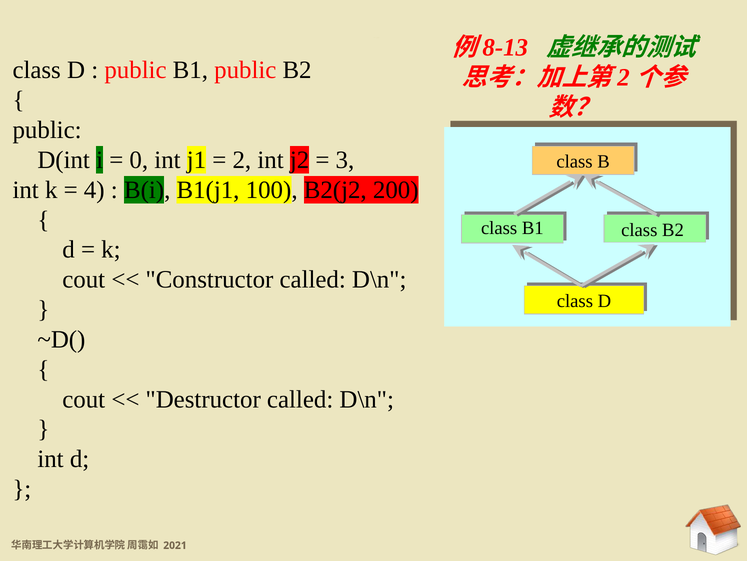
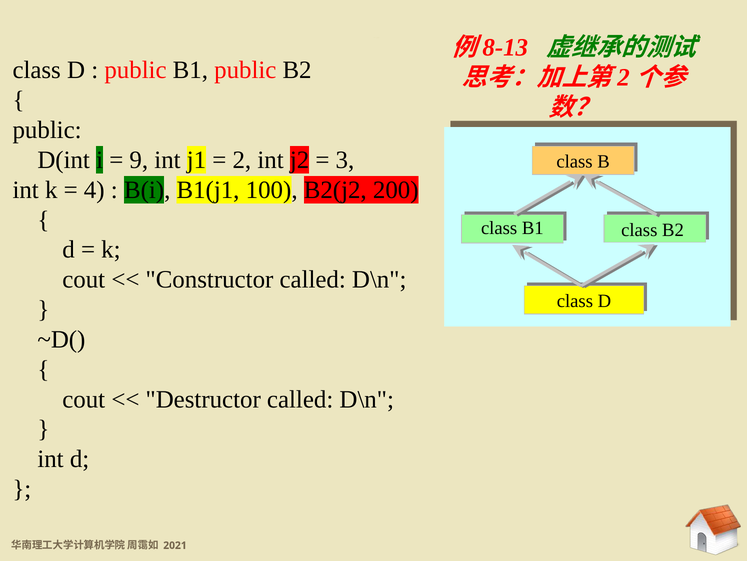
0: 0 -> 9 (139, 160)
